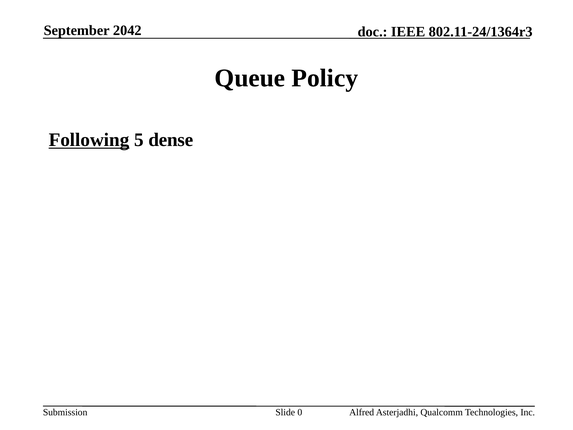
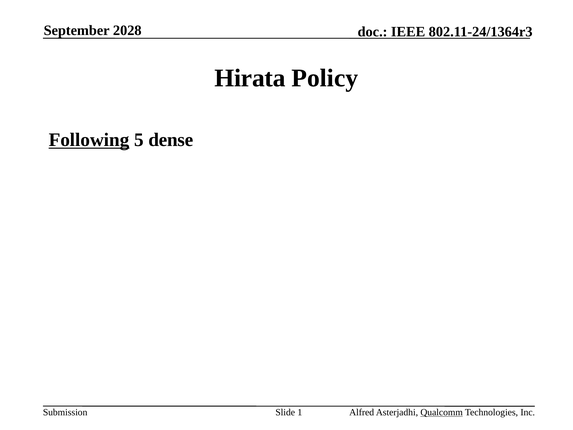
2042: 2042 -> 2028 (127, 30)
Queue: Queue -> Hirata (250, 78)
0: 0 -> 1 (300, 412)
Qualcomm underline: none -> present (442, 412)
